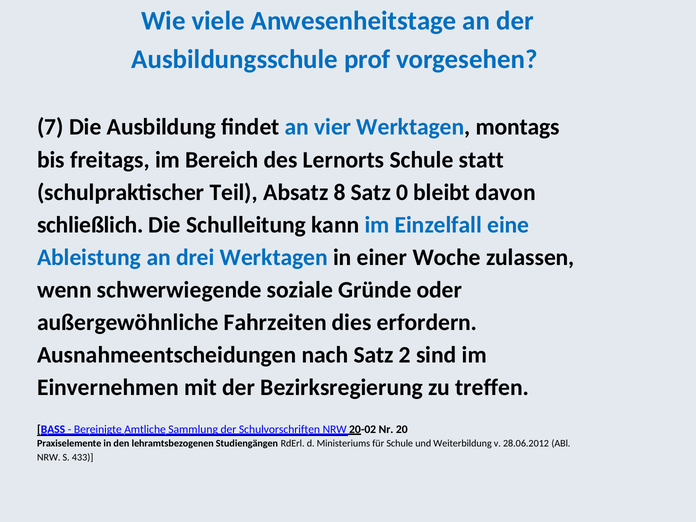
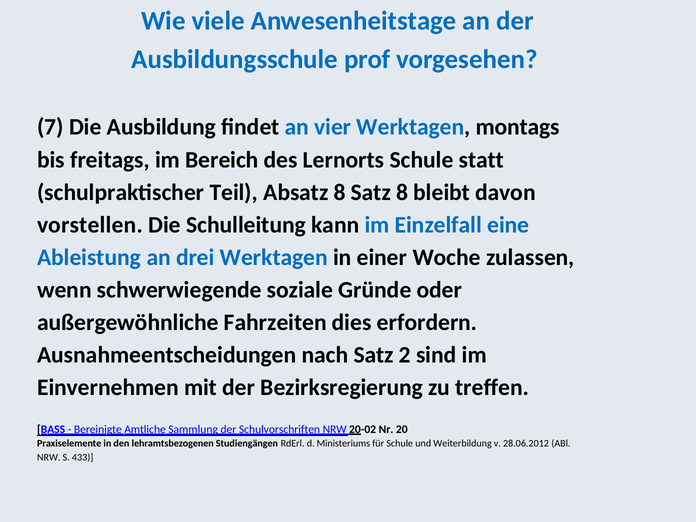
Satz 0: 0 -> 8 (402, 193)
schließlich: schließlich -> vorstellen (90, 225)
